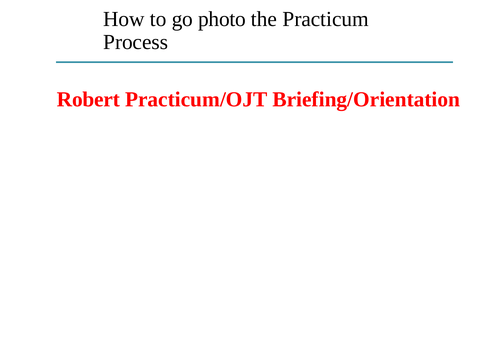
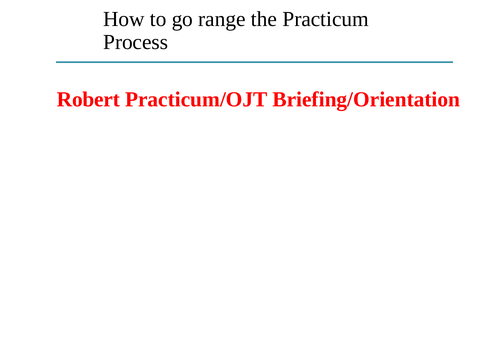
photo: photo -> range (222, 19)
